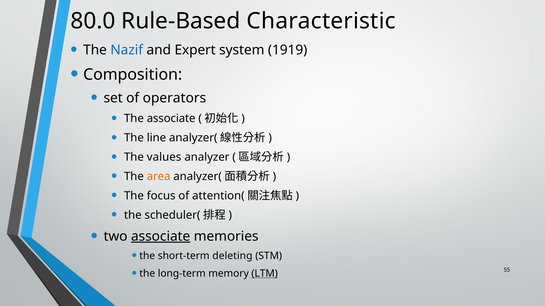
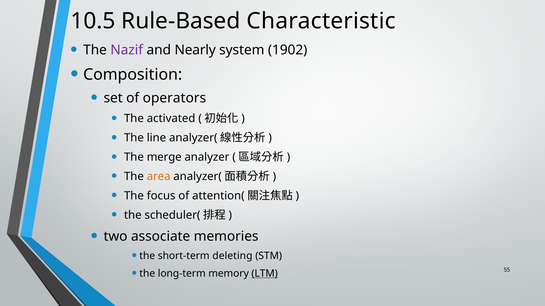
80.0: 80.0 -> 10.5 (93, 21)
Nazif colour: blue -> purple (127, 50)
Expert: Expert -> Nearly (195, 50)
1919: 1919 -> 1902 (288, 50)
The associate: associate -> activated (171, 119)
values: values -> merge (164, 157)
associate underline: present -> none (161, 237)
